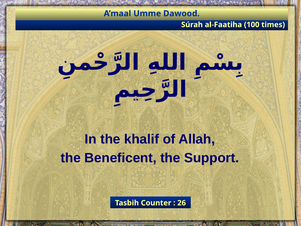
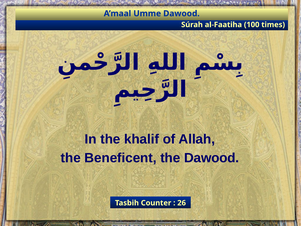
the Support: Support -> Dawood (212, 158)
